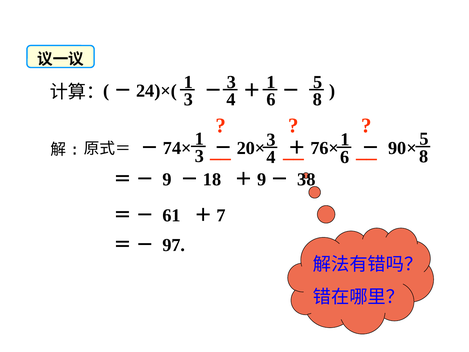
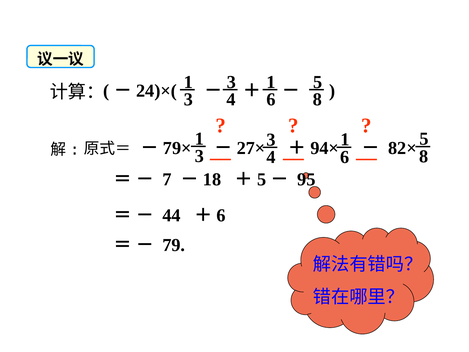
74×: 74× -> 79× (177, 148)
20×: 20× -> 27× (251, 148)
76×: 76× -> 94× (325, 148)
90×: 90× -> 82× (402, 148)
9: 9 -> 7 (167, 179)
9: 9 -> 5 (262, 179)
38: 38 -> 95 (306, 179)
61: 61 -> 44 (172, 215)
7: 7 -> 6 (221, 215)
97: 97 -> 79 (174, 245)
